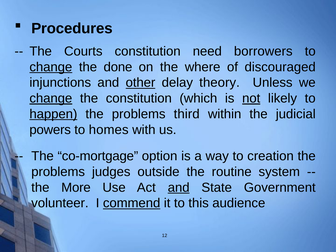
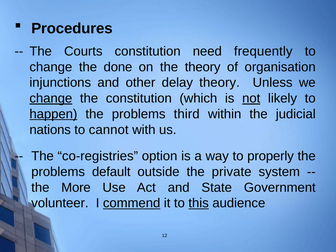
borrowers: borrowers -> frequently (263, 51)
change underline: present -> none (51, 67)
the where: where -> theory (203, 67)
discouraged: discouraged -> organisation (280, 67)
other underline: present -> none (140, 83)
powers: powers -> nations (50, 130)
homes: homes -> cannot (109, 130)
co-mortgage: co-mortgage -> co-registries (98, 156)
creation: creation -> properly (271, 156)
judges: judges -> default (111, 172)
routine: routine -> private (232, 172)
and underline: present -> none (179, 187)
this underline: none -> present (199, 203)
